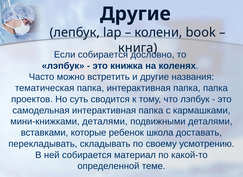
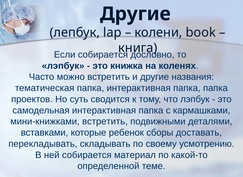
мини-книжками деталями: деталями -> встретить (105, 122)
школа: школа -> сборы (160, 133)
